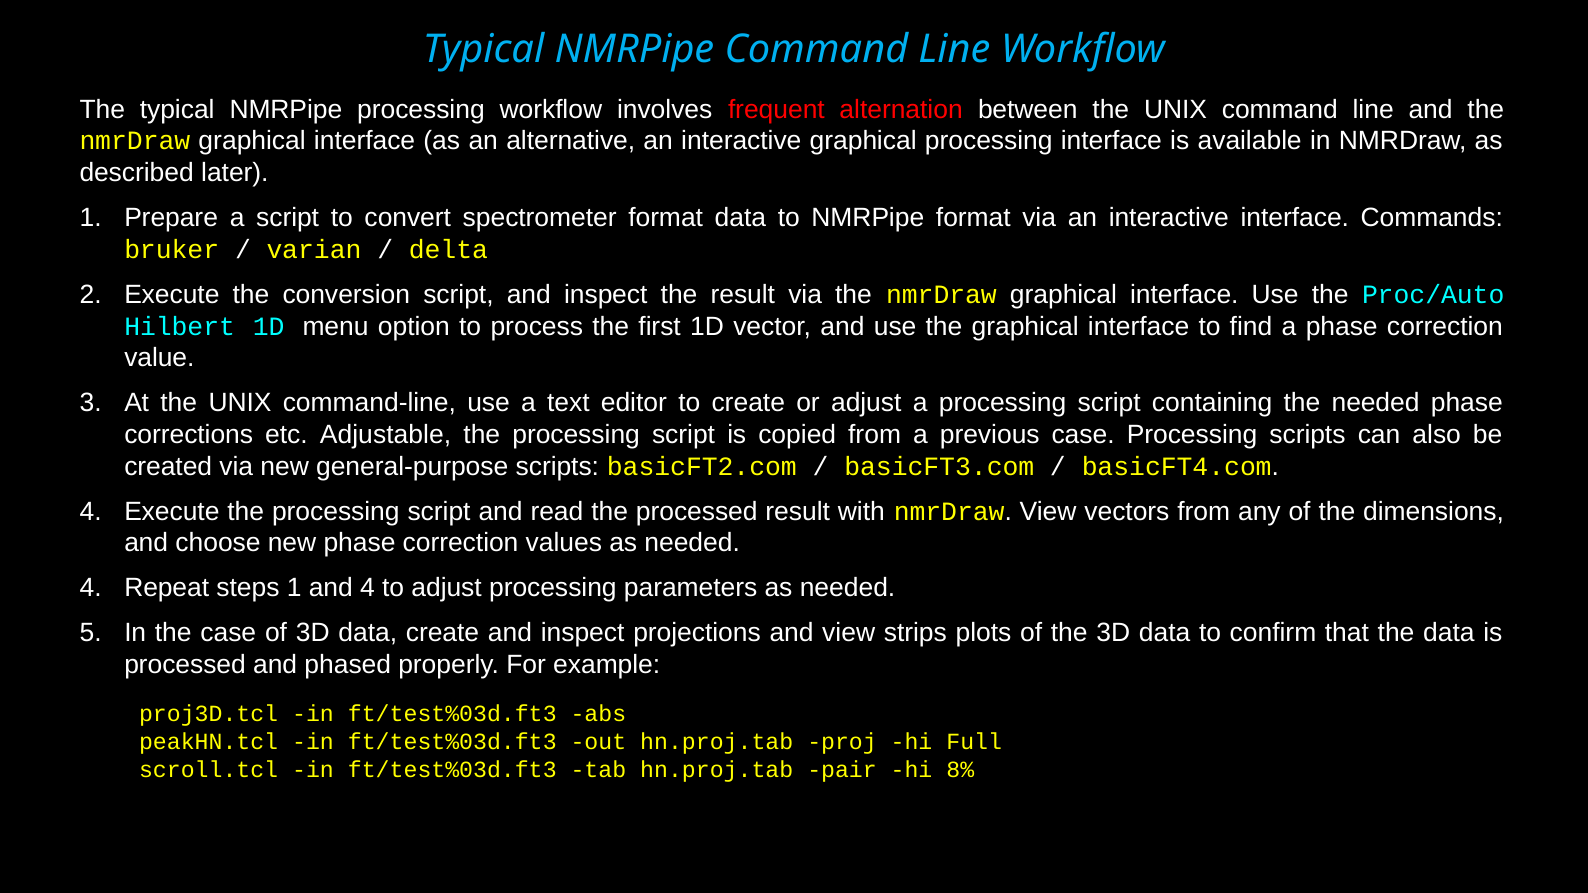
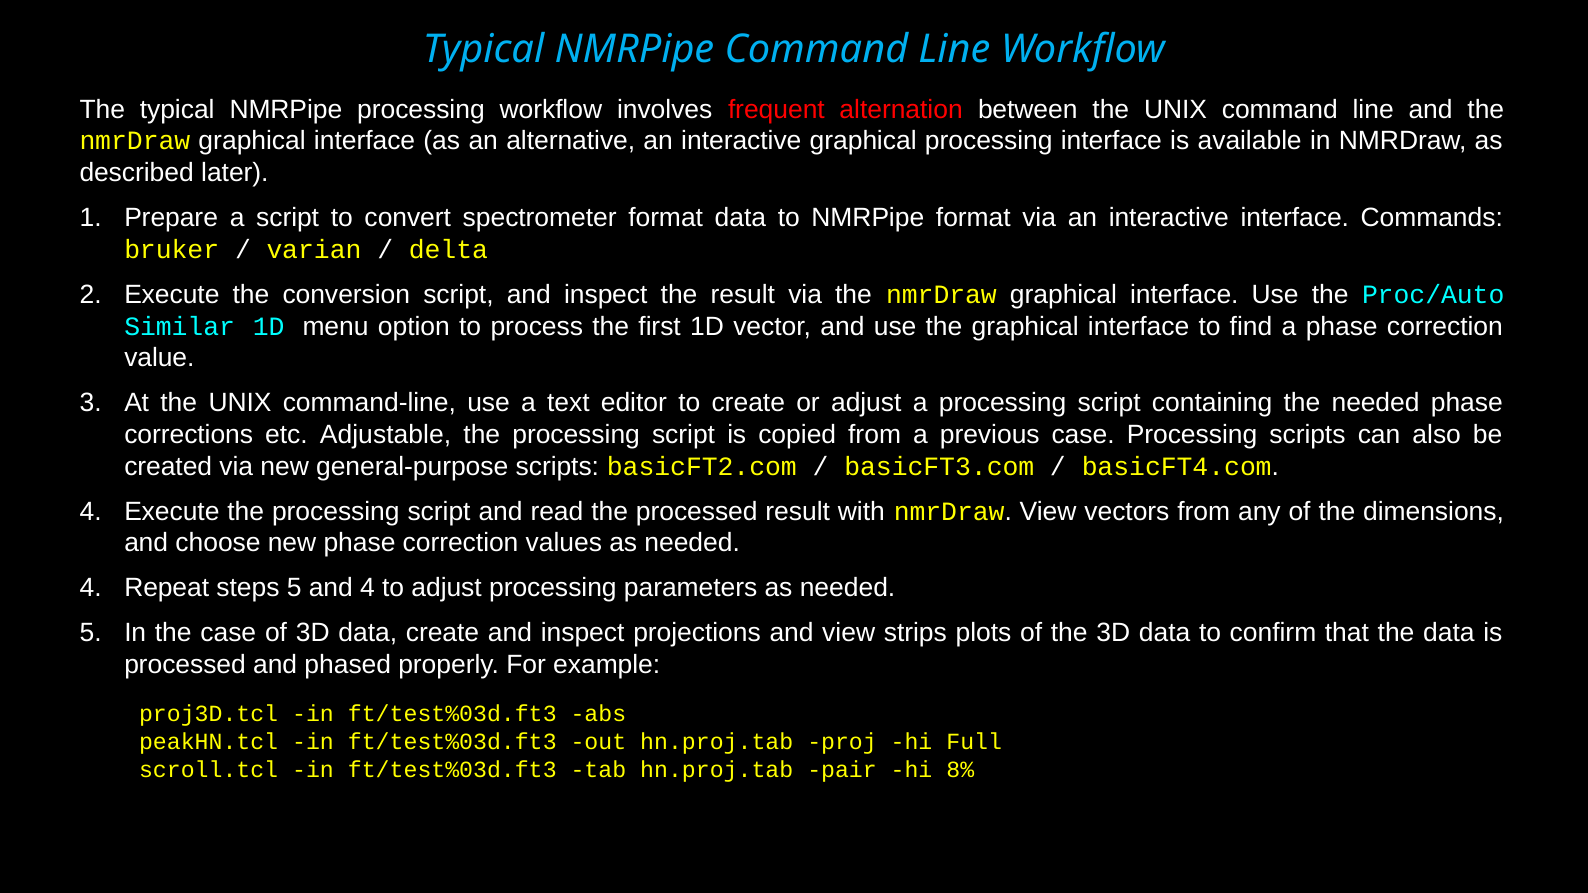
Hilbert: Hilbert -> Similar (180, 326)
steps 1: 1 -> 5 (294, 588)
